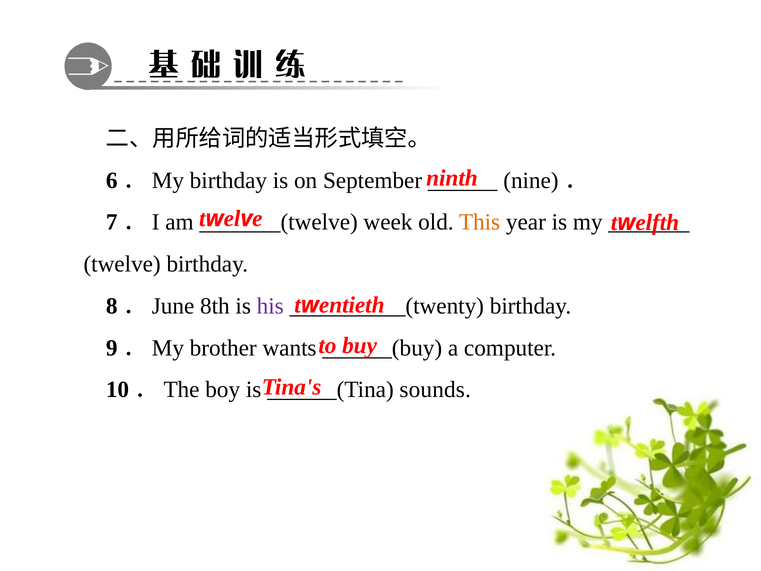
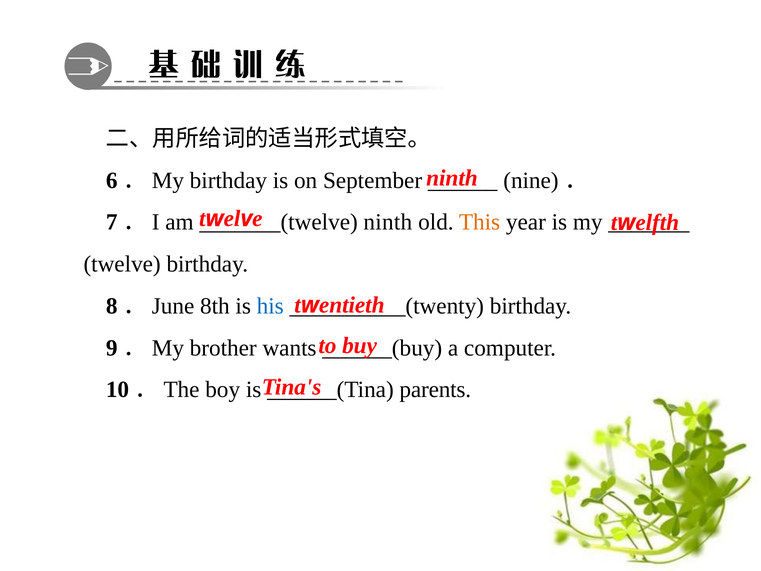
week: week -> ninth (388, 222)
his colour: purple -> blue (270, 306)
sounds: sounds -> parents (435, 390)
